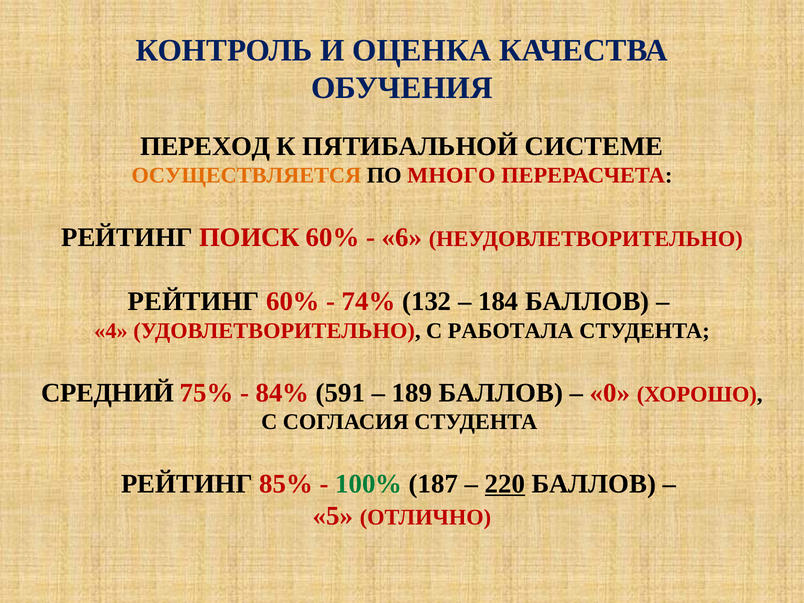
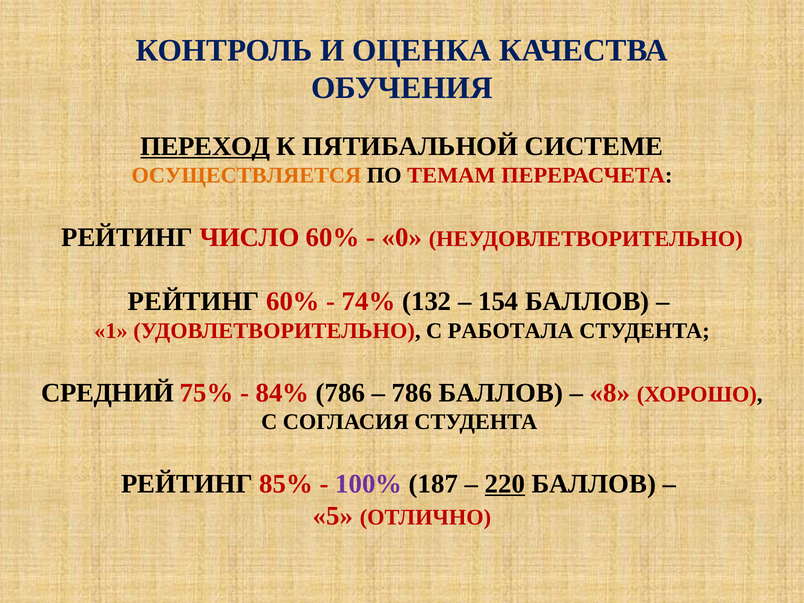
ПЕРЕХОД underline: none -> present (205, 146)
МНОГО: МНОГО -> ТЕМАМ (451, 175)
ПОИСК: ПОИСК -> ЧИСЛО (250, 237)
6: 6 -> 0 (402, 237)
184: 184 -> 154 (498, 302)
4: 4 -> 1 (111, 331)
84% 591: 591 -> 786 (341, 393)
189: 189 -> 786 (412, 393)
0: 0 -> 8 (610, 393)
100% colour: green -> purple (369, 484)
